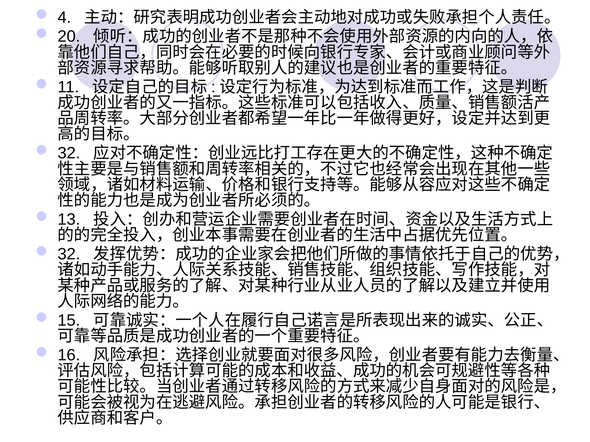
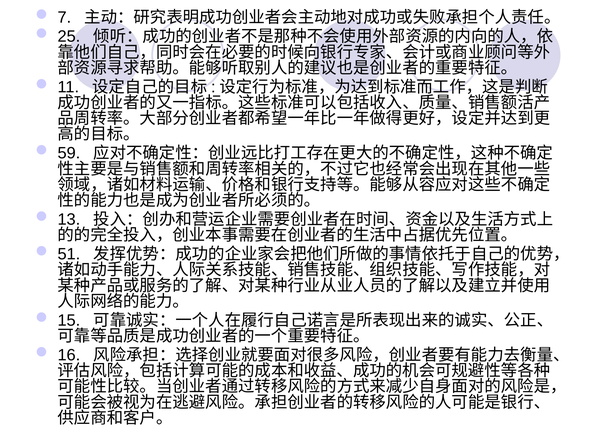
4: 4 -> 7 (64, 18)
20: 20 -> 25 (69, 37)
32: 32 -> 59 (69, 153)
32: 32 -> 51 (69, 254)
